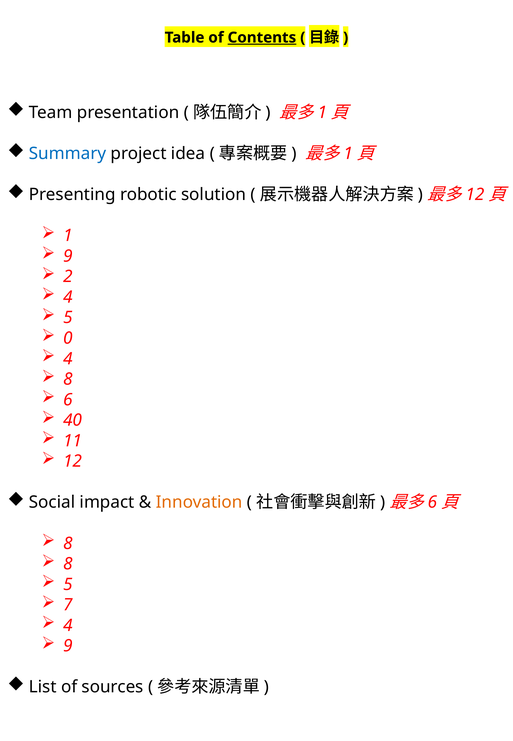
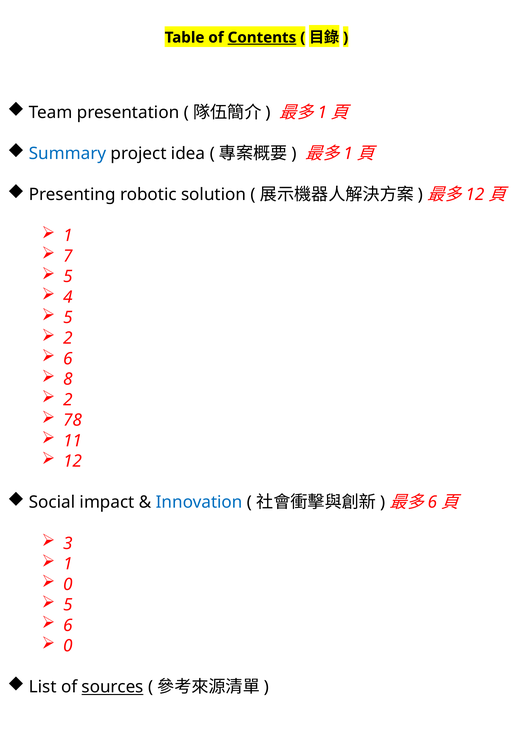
9: 9 -> 7 (68, 256)
2: 2 -> 5 (68, 277)
0: 0 -> 2 (68, 338)
4: 4 -> 6 (68, 359)
6: 6 -> 2 (68, 400)
40: 40 -> 78 (72, 420)
Innovation colour: orange -> blue (199, 502)
8: 8 -> 3 (68, 543)
8: 8 -> 1 (68, 564)
5: 5 -> 0 (68, 584)
7: 7 -> 5 (68, 605)
4: 4 -> 6 (68, 625)
9: 9 -> 0 (68, 646)
sources underline: none -> present (113, 687)
